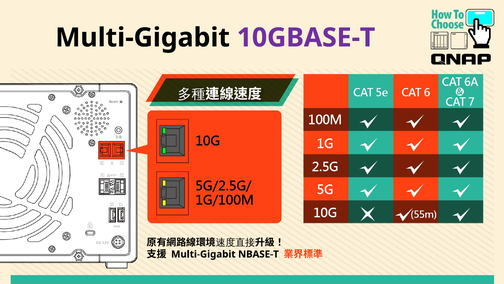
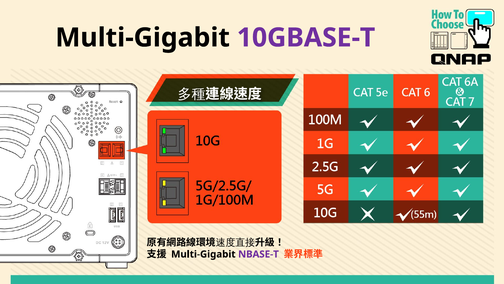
NBASE-T colour: black -> purple (259, 254)
